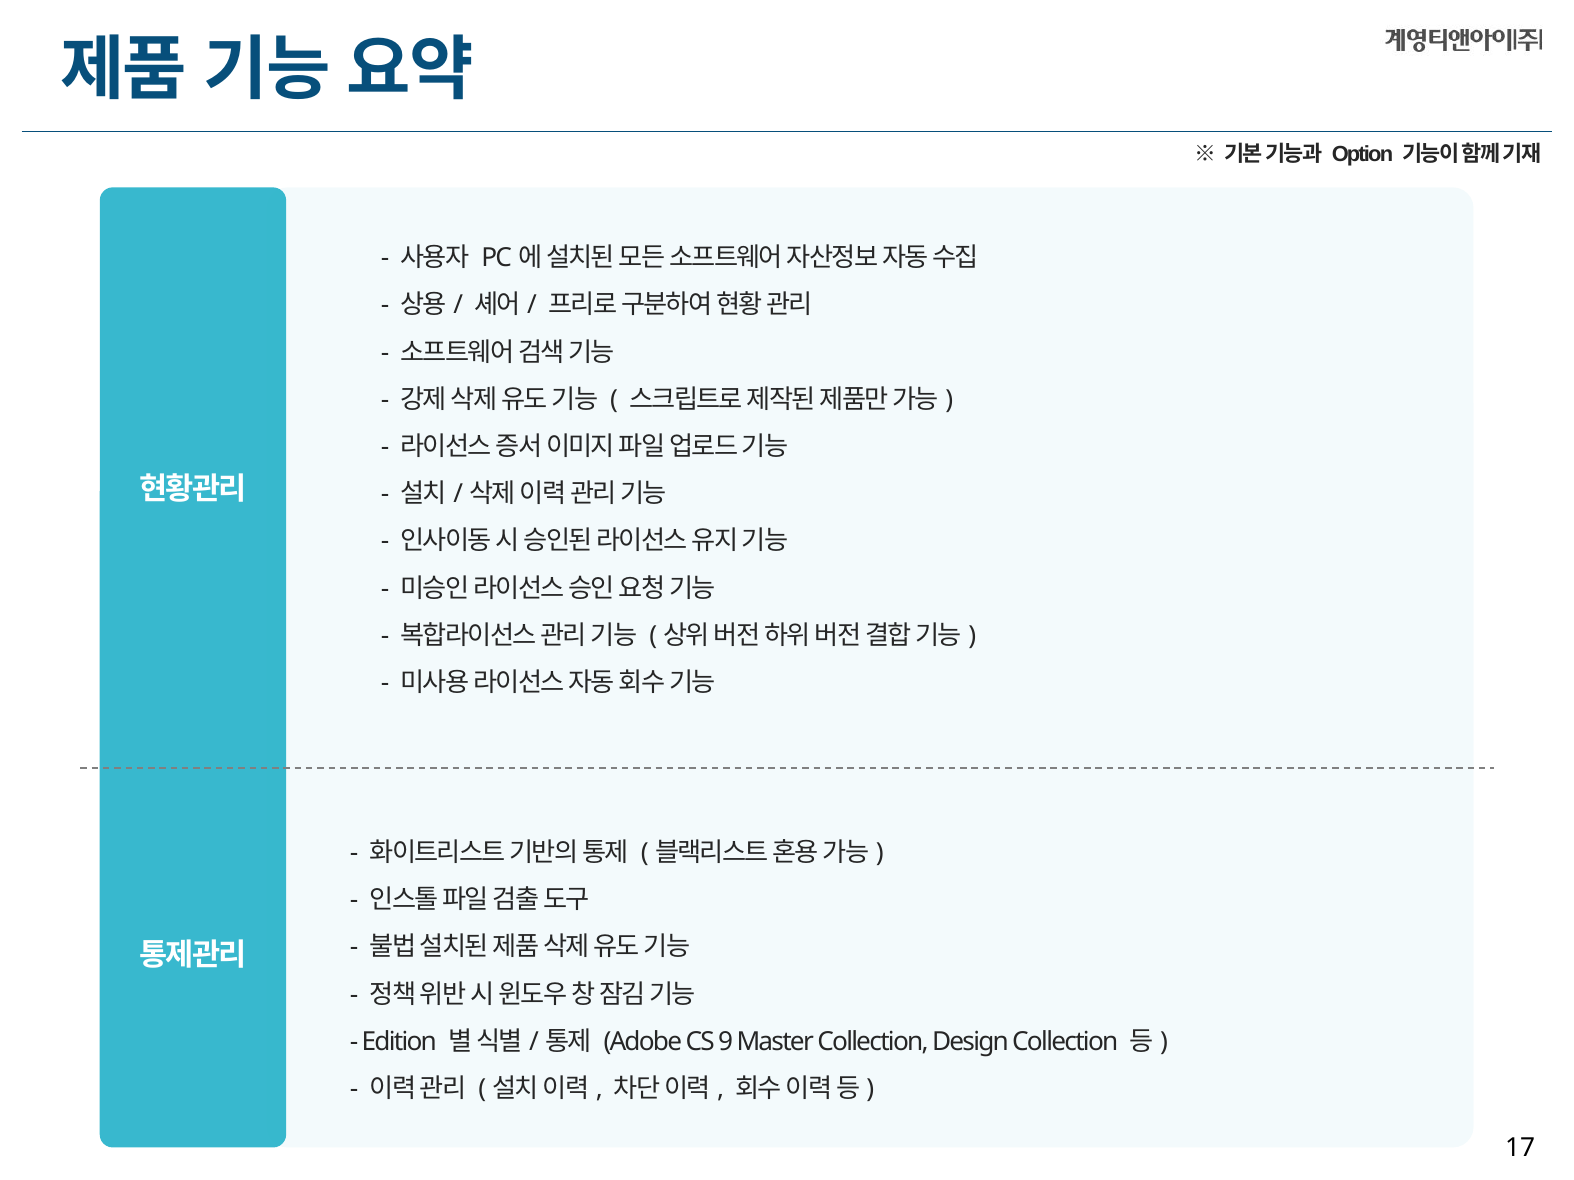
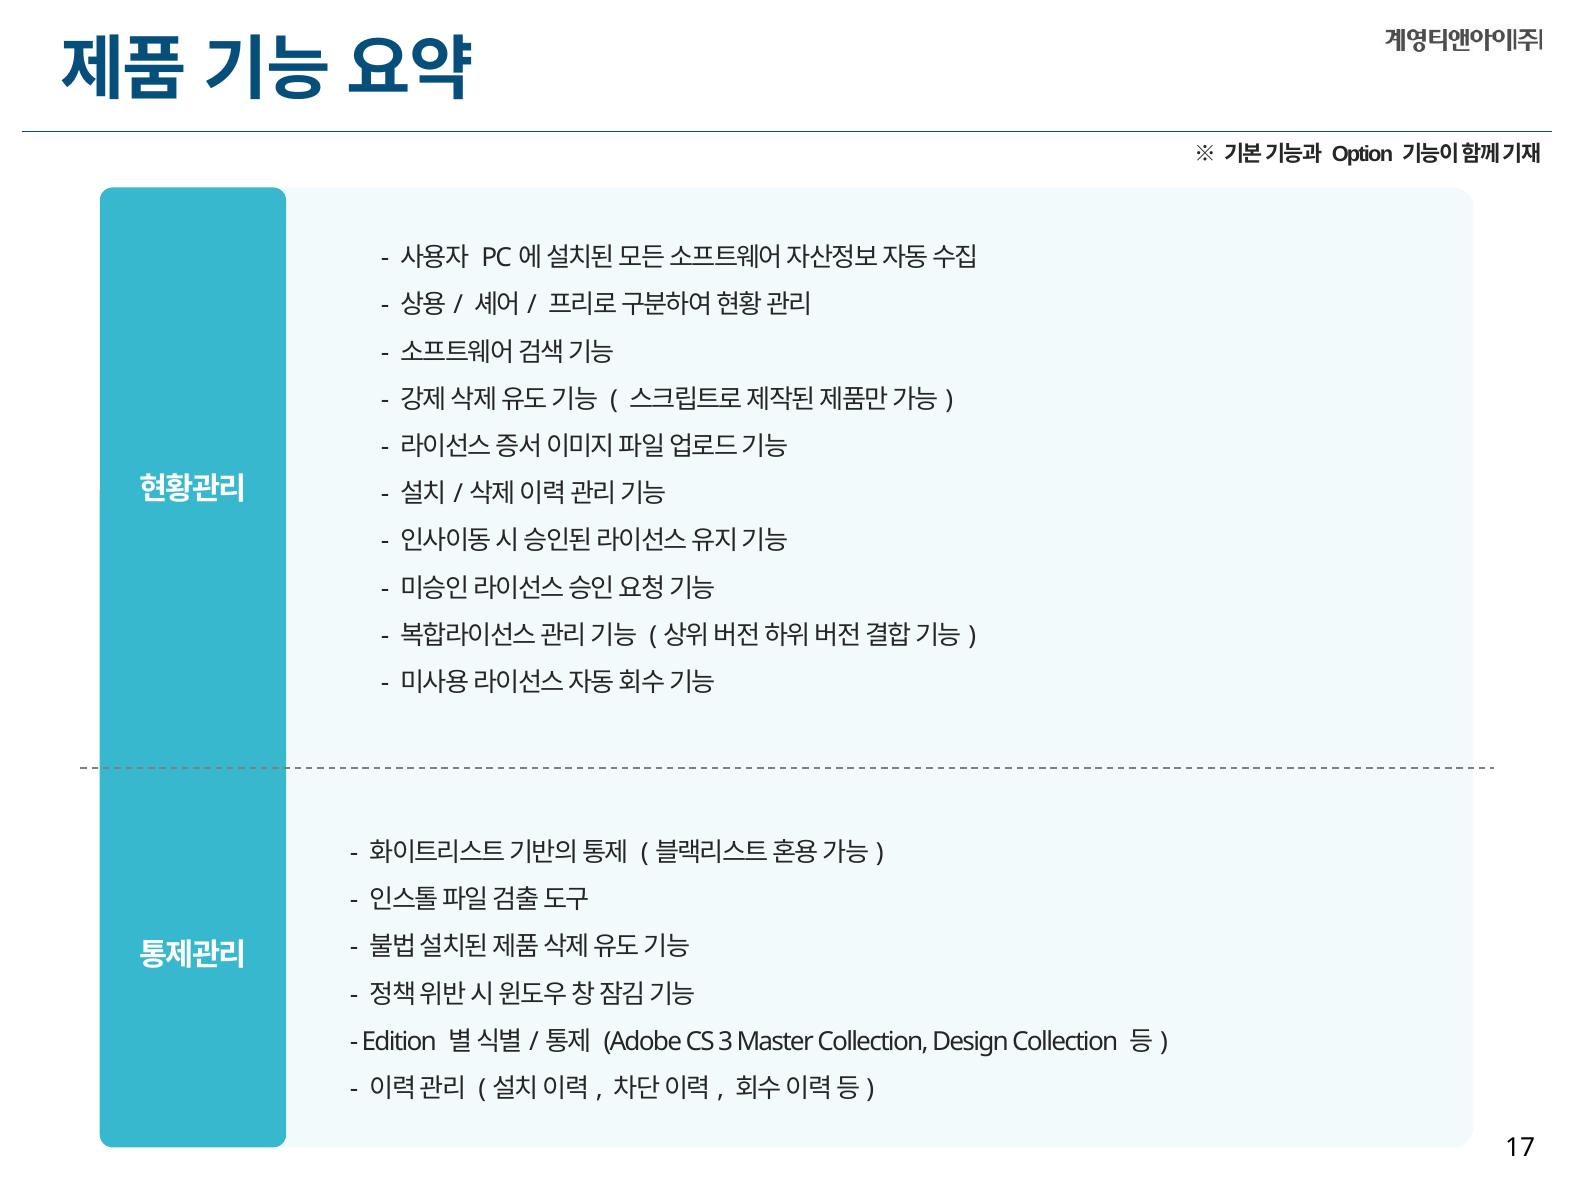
9: 9 -> 3 (726, 1042)
